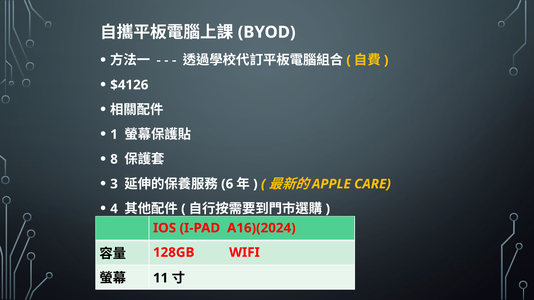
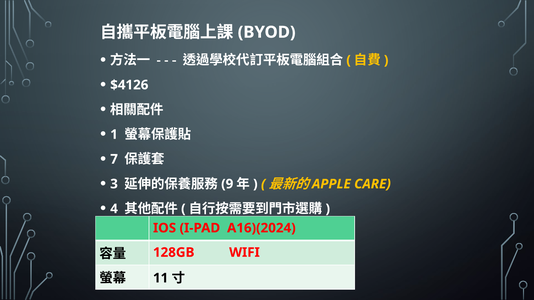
8: 8 -> 7 (114, 159)
6: 6 -> 9 (227, 184)
